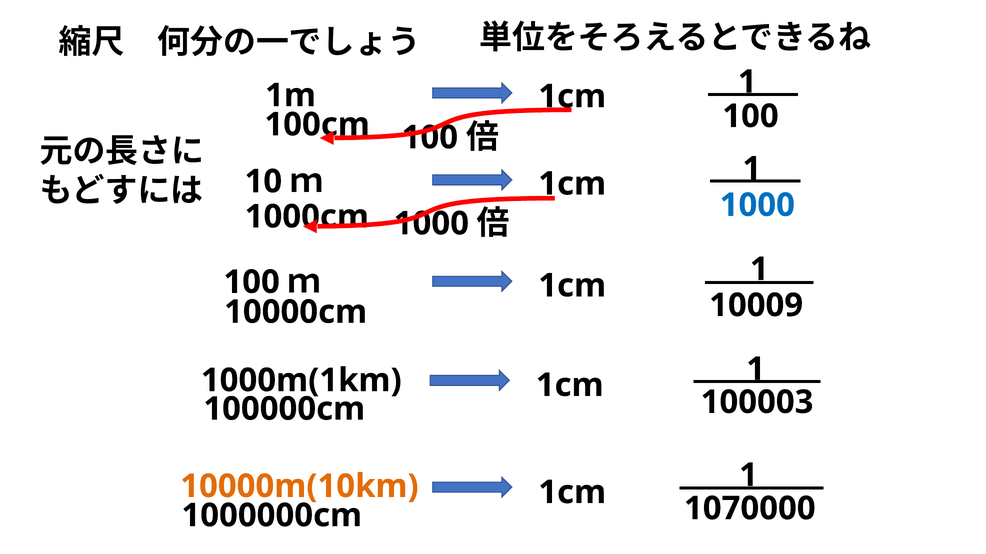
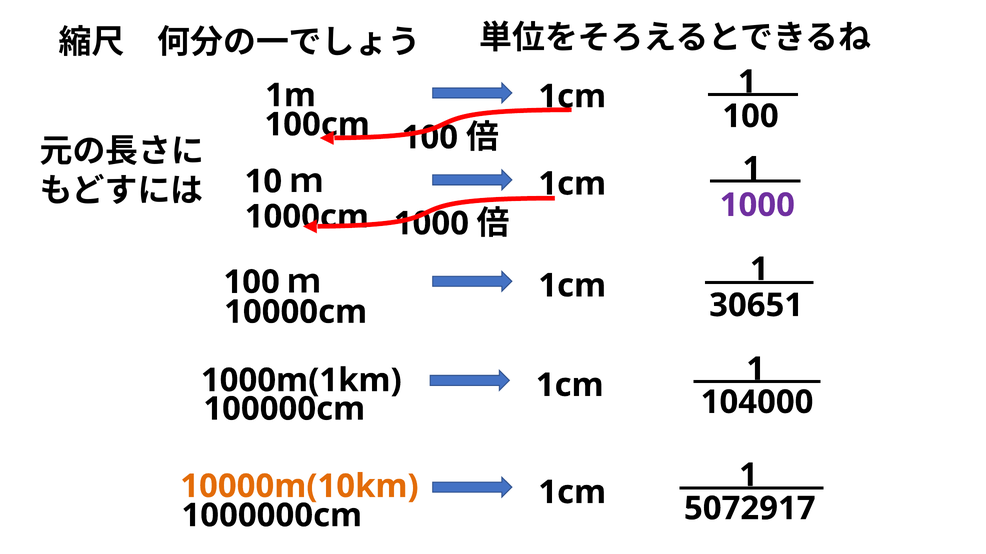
1000 colour: blue -> purple (757, 205)
10009: 10009 -> 30651 (756, 306)
100003: 100003 -> 104000 (757, 403)
1070000: 1070000 -> 5072917 (750, 509)
